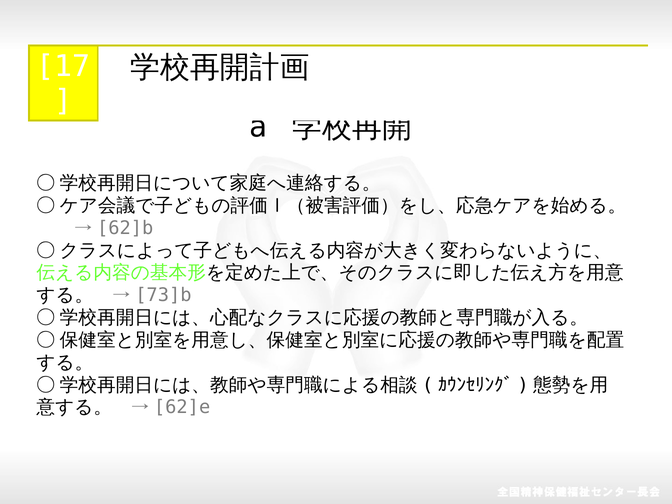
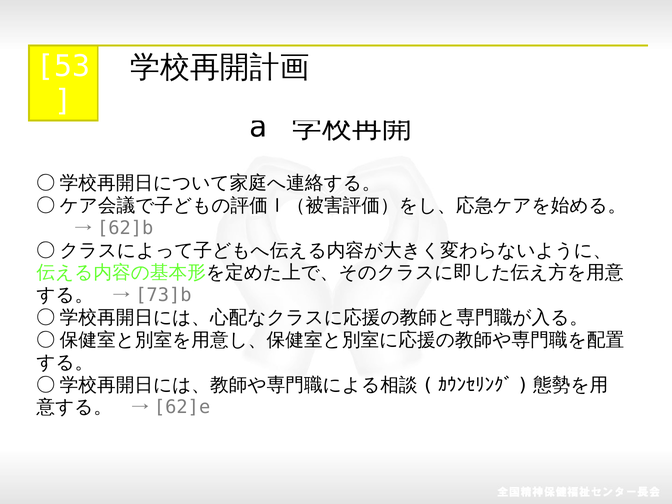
17: 17 -> 53 (63, 66)
